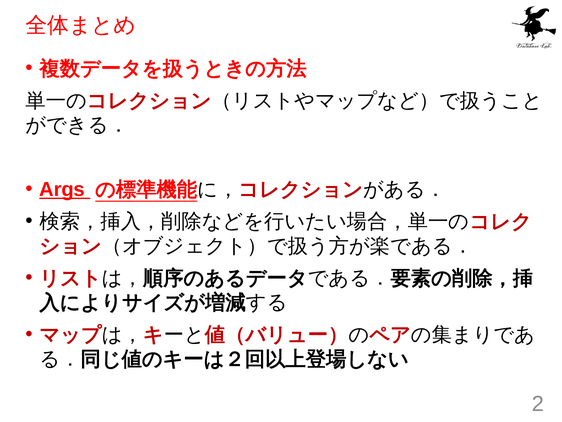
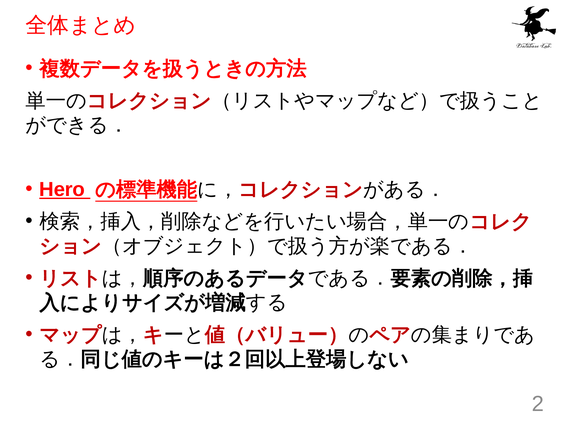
Args: Args -> Hero (62, 189)
